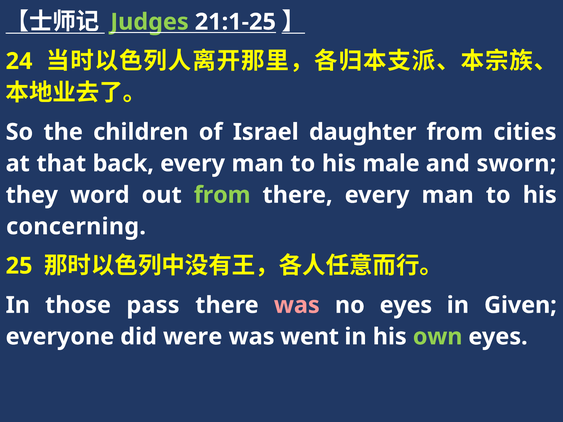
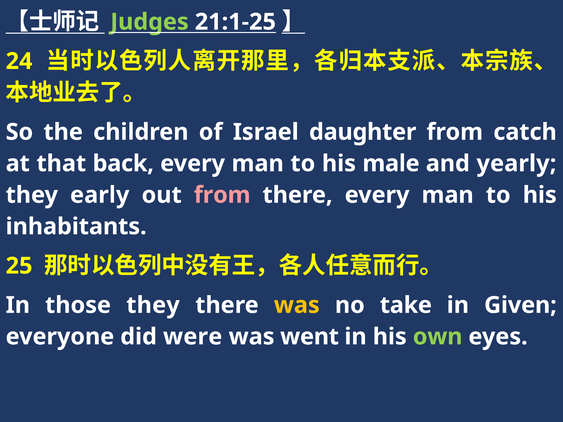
cities: cities -> catch (525, 132)
sworn: sworn -> yearly (516, 164)
word: word -> early (100, 195)
from colour: light green -> pink (222, 195)
concerning: concerning -> inhabitants (76, 227)
those pass: pass -> they (153, 305)
was colour: pink -> yellow (297, 305)
no eyes: eyes -> take (406, 305)
